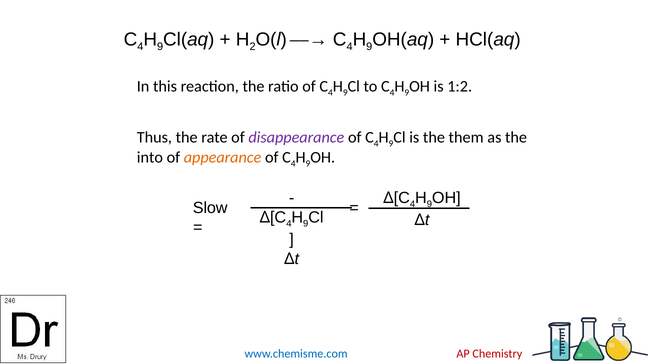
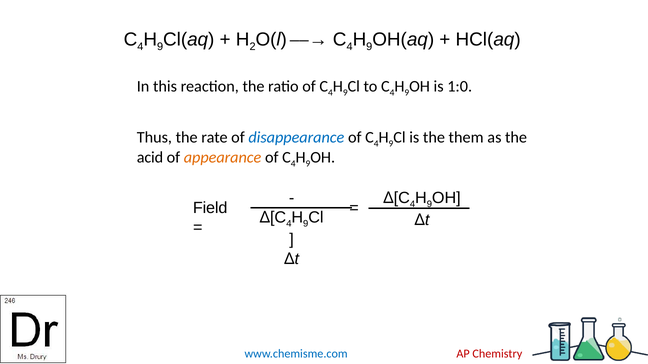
1:2: 1:2 -> 1:0 (460, 87)
disappearance colour: purple -> blue (296, 138)
into: into -> acid (150, 157)
Slow: Slow -> Field (210, 208)
